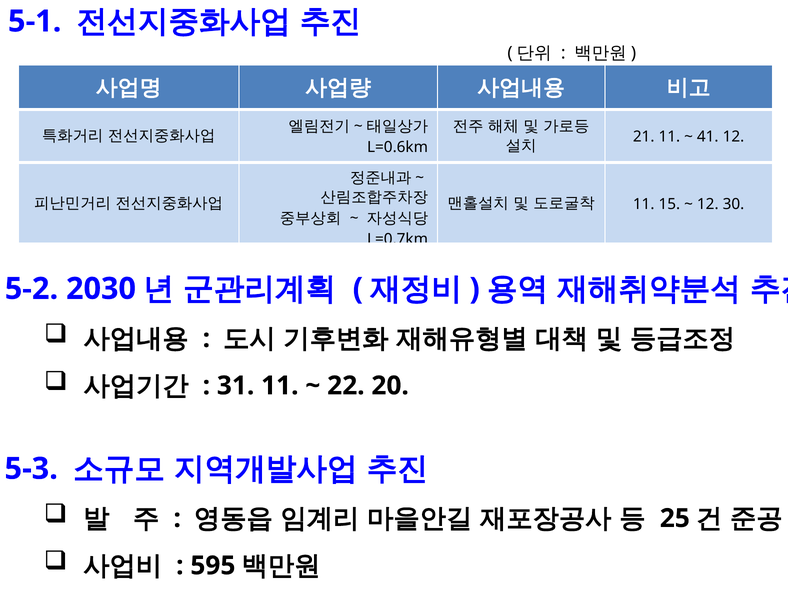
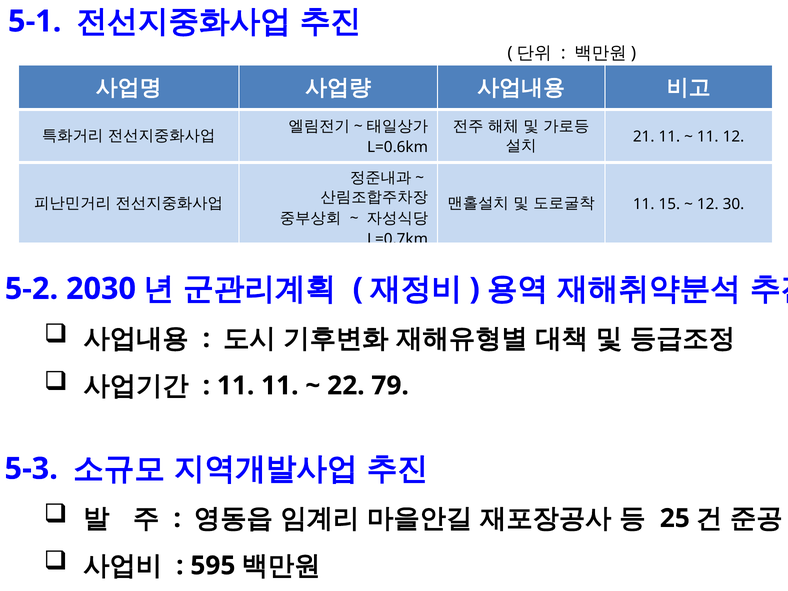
41: 41 -> 11 (708, 137)
31: 31 -> 11 (236, 386)
20: 20 -> 79 (390, 386)
